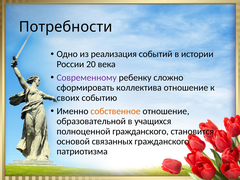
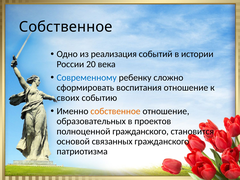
Потребности: Потребности -> Собственное (66, 27)
Современному colour: purple -> blue (87, 78)
коллектива: коллектива -> воспитания (139, 88)
образовательной: образовательной -> образовательных (91, 121)
учащихся: учащихся -> проектов (153, 121)
